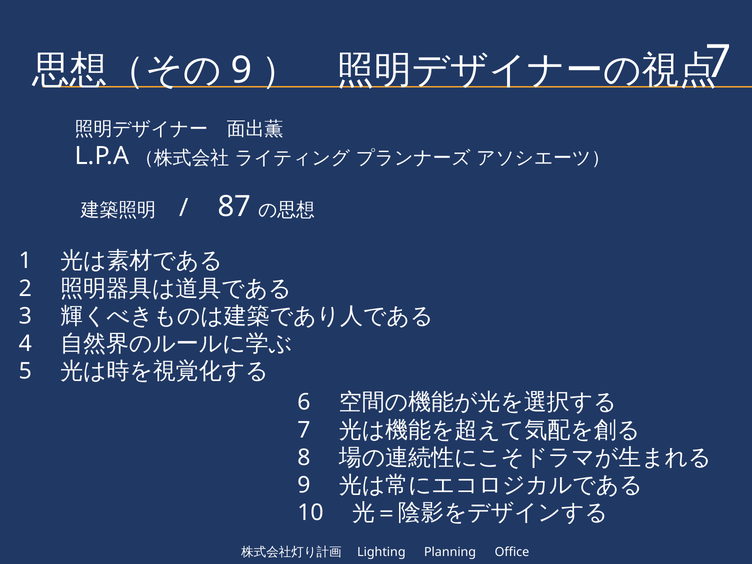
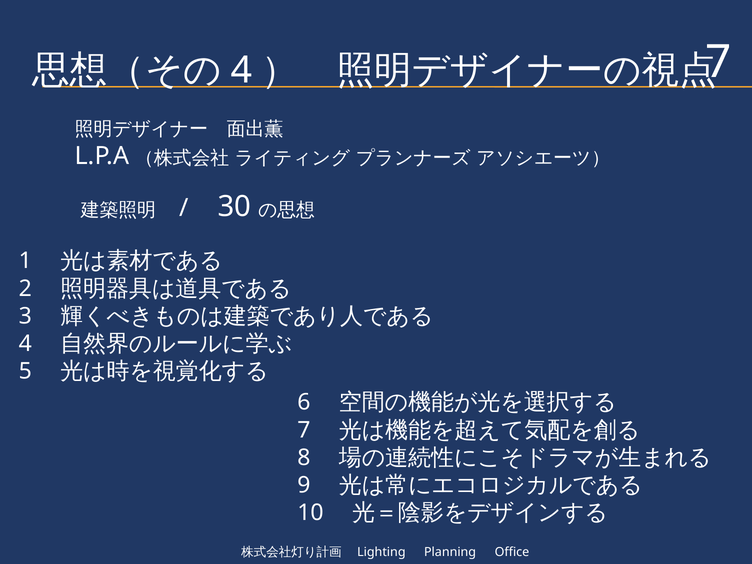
9: 9 -> 4 (242, 70)
87: 87 -> 30 (235, 206)
